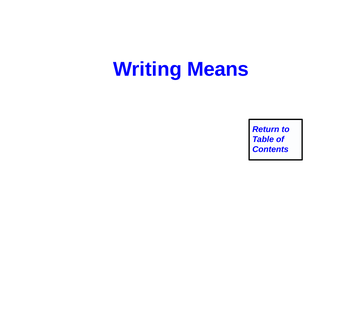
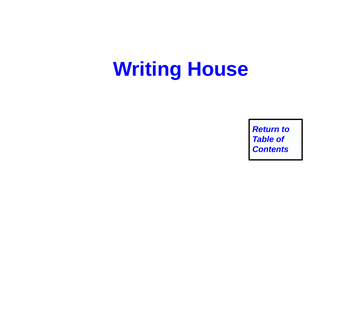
Means: Means -> House (218, 69)
